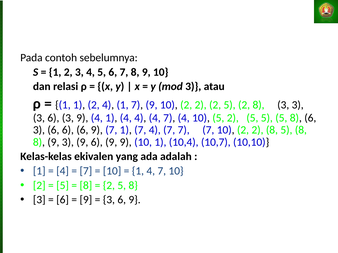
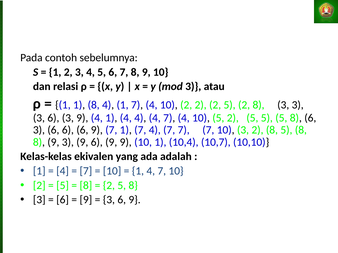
1 1 2: 2 -> 8 (94, 105)
4 1 7 9: 9 -> 4 (152, 105)
7 10 2: 2 -> 3 (243, 130)
